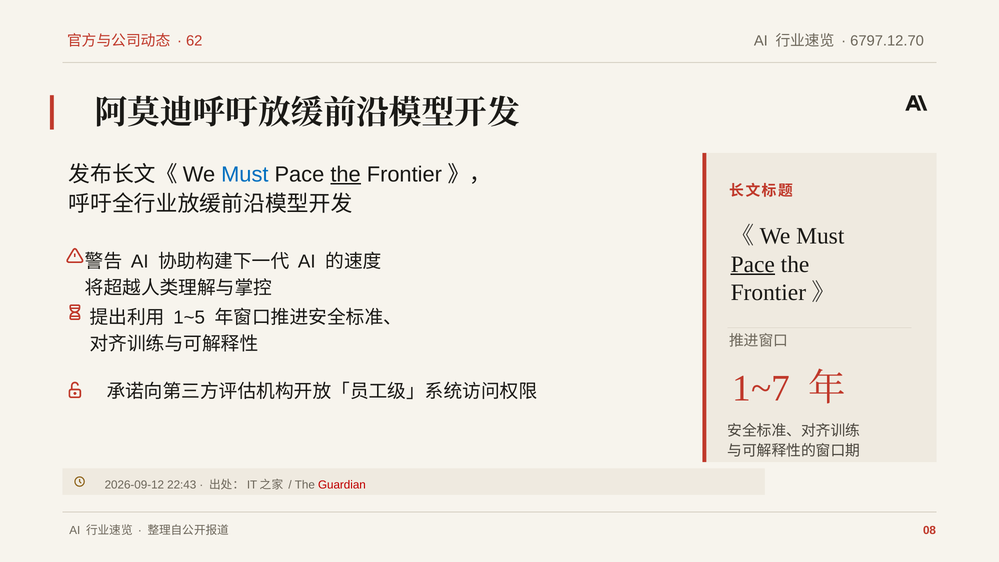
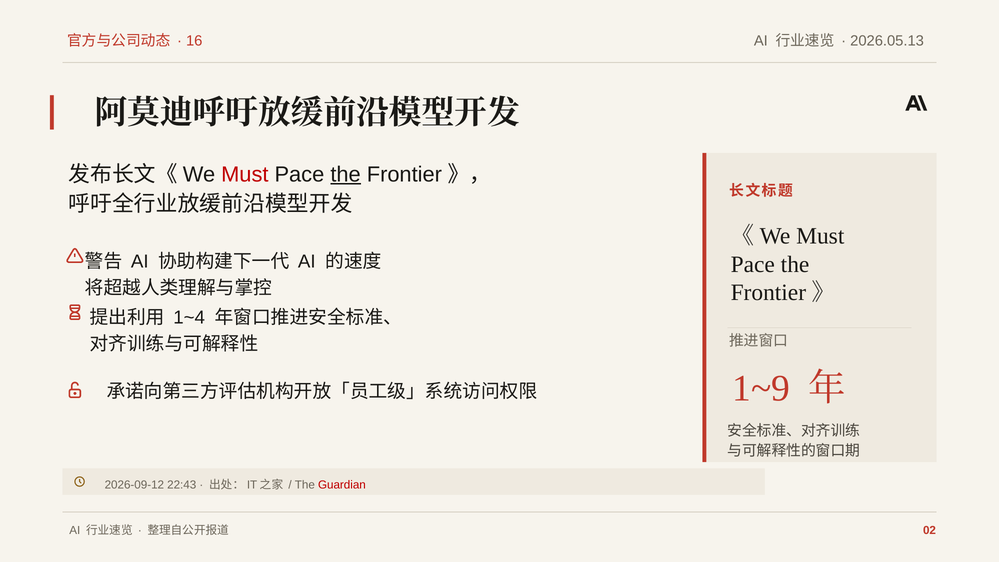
62: 62 -> 16 (194, 41)
6797.12.70: 6797.12.70 -> 2026.05.13 (887, 41)
Must colour: blue -> red (245, 174)
Pace underline: present -> none (753, 264)
1~5: 1~5 -> 1~4 (189, 318)
1~7: 1~7 -> 1~9 (761, 388)
08: 08 -> 02 (929, 530)
